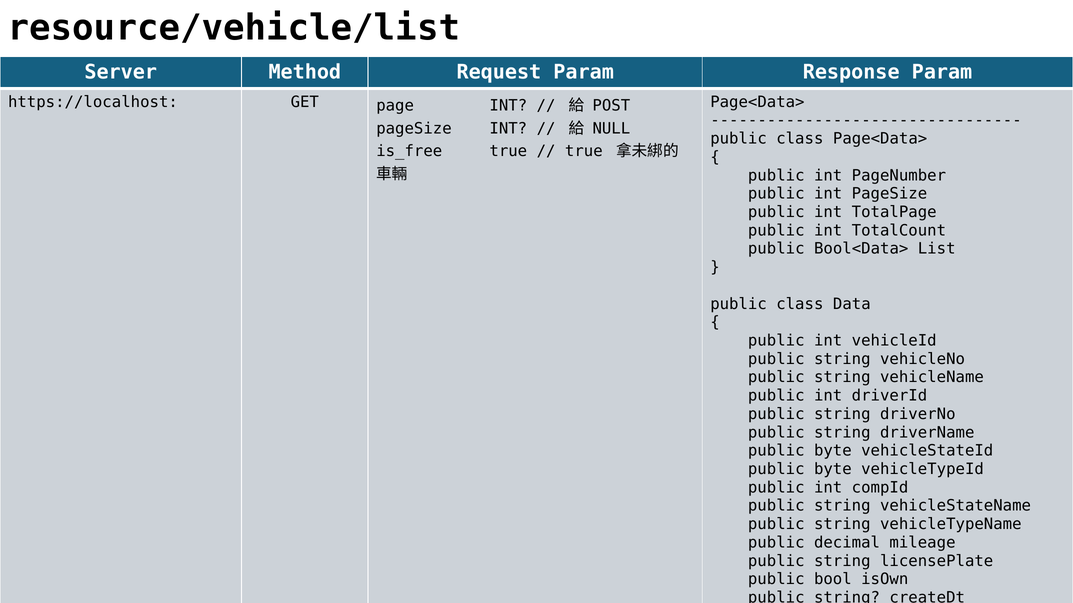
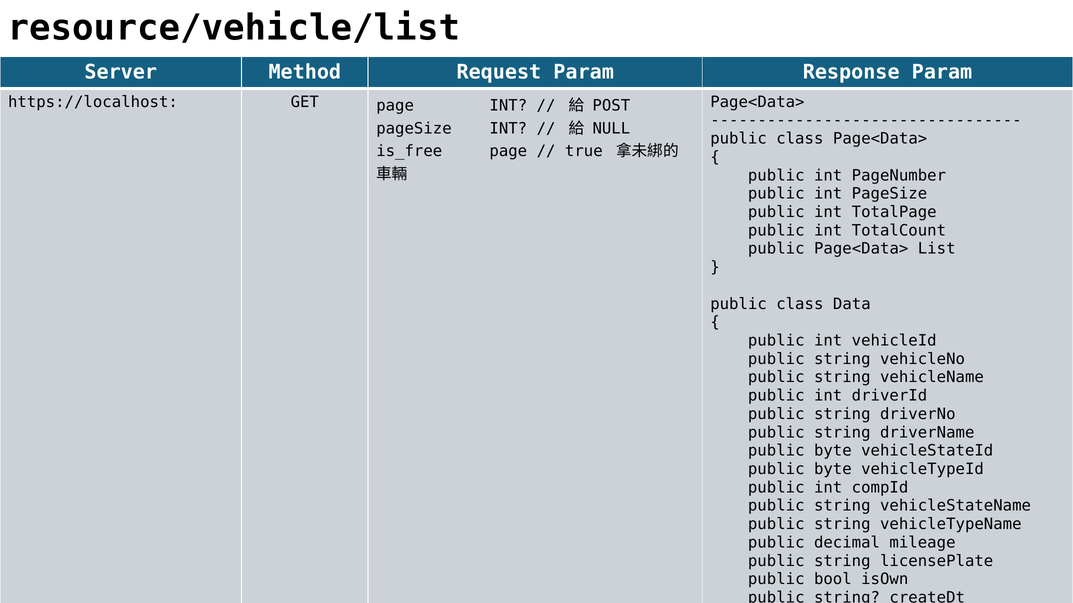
true: true -> page (508, 151)
public Bool<Data>: Bool<Data> -> Page<Data> (861, 249)
